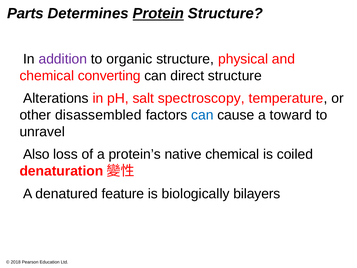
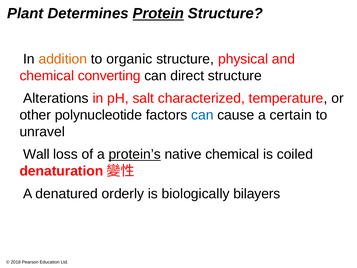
Parts: Parts -> Plant (25, 14)
addition colour: purple -> orange (63, 59)
spectroscopy: spectroscopy -> characterized (201, 98)
disassembled: disassembled -> polynucleotide (98, 115)
toward: toward -> certain (291, 115)
Also: Also -> Wall (36, 154)
protein’s underline: none -> present (135, 154)
feature: feature -> orderly (123, 194)
